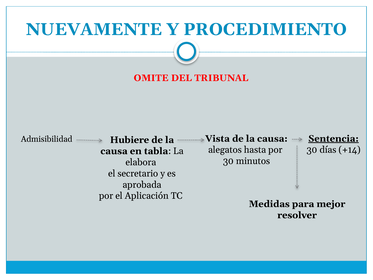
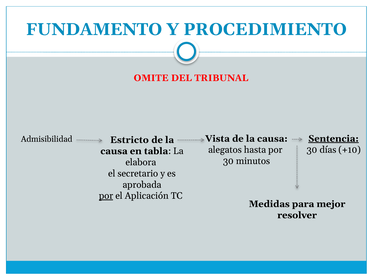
NUEVAMENTE: NUEVAMENTE -> FUNDAMENTO (94, 29)
Hubiere: Hubiere -> Estricto (129, 140)
+14: +14 -> +10 (350, 150)
por underline: none -> present (106, 196)
